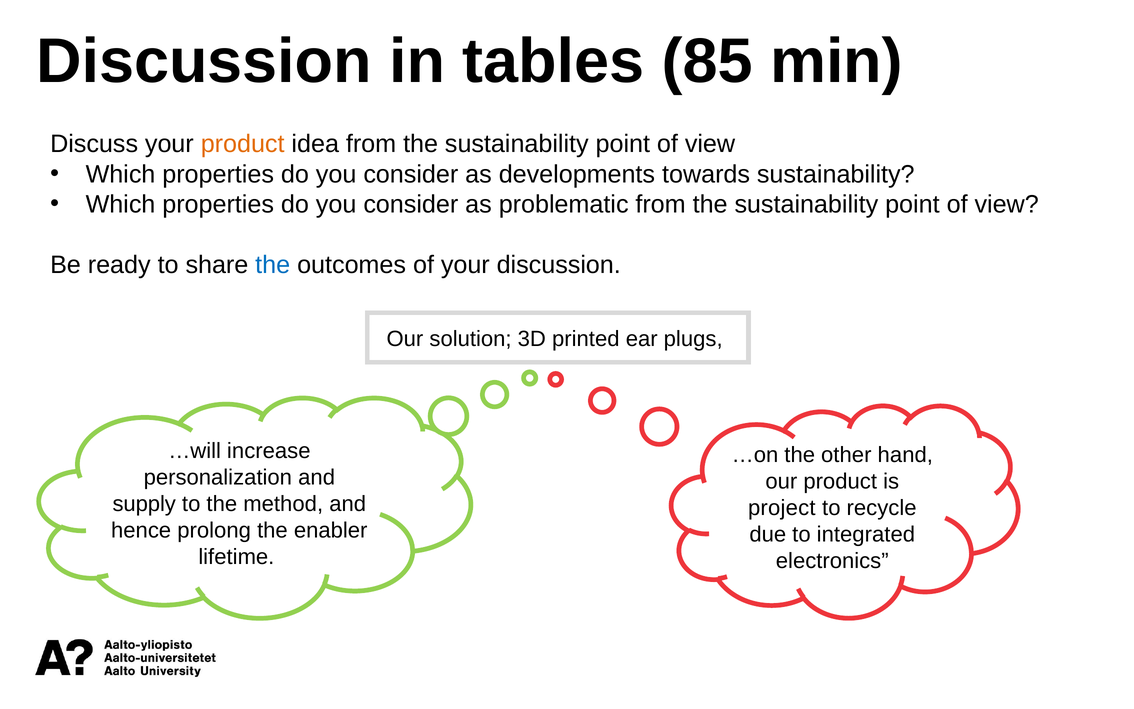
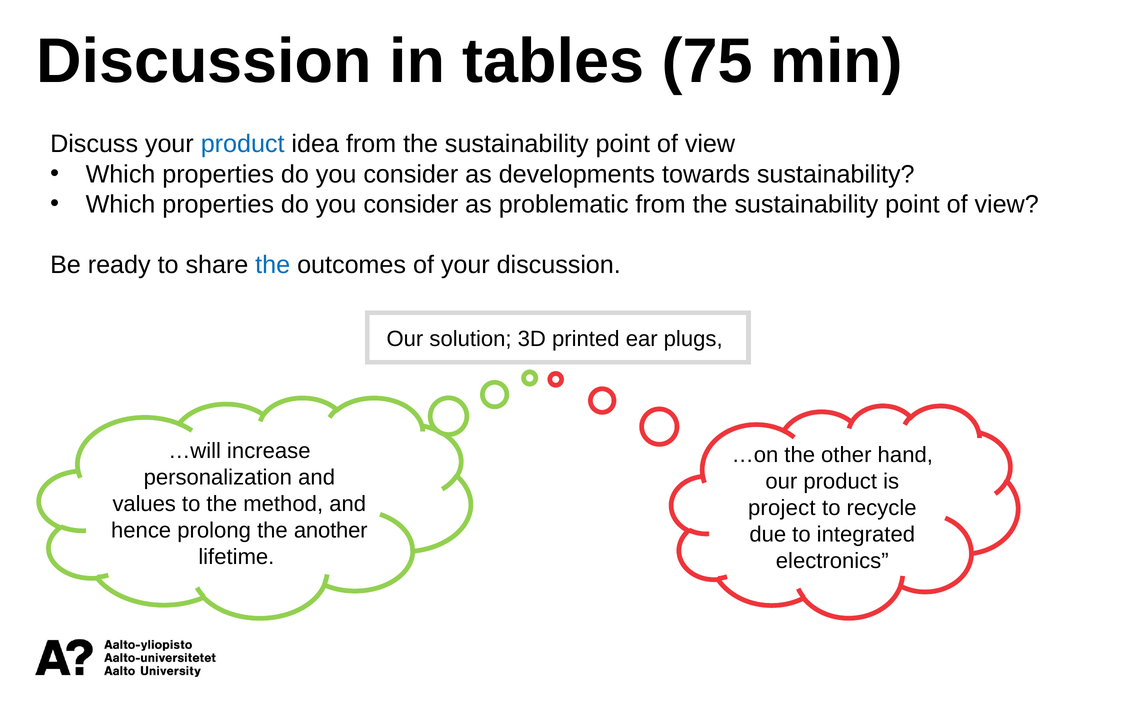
85: 85 -> 75 (707, 62)
product colour: orange -> blue (243, 144)
supply: supply -> values (144, 504)
enabler: enabler -> another (331, 530)
